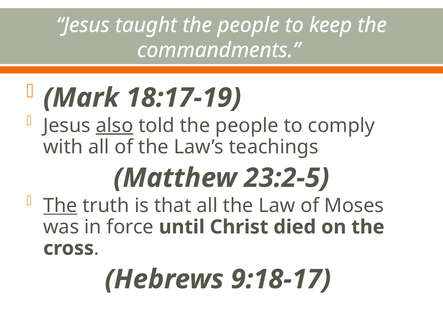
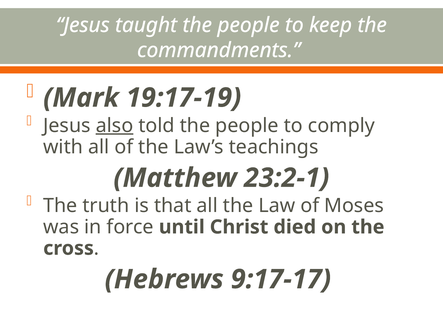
18:17-19: 18:17-19 -> 19:17-19 (184, 98)
23:2-5: 23:2-5 -> 23:2-1 (287, 178)
The underline: present -> none (60, 206)
9:18-17: 9:18-17 -> 9:17-17 (281, 280)
